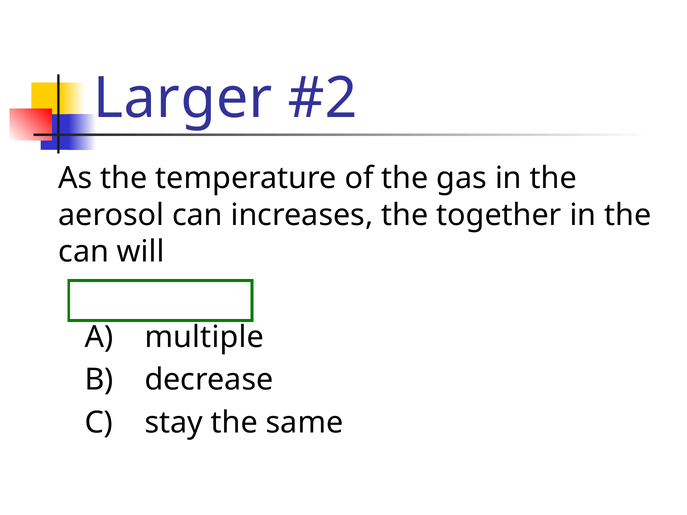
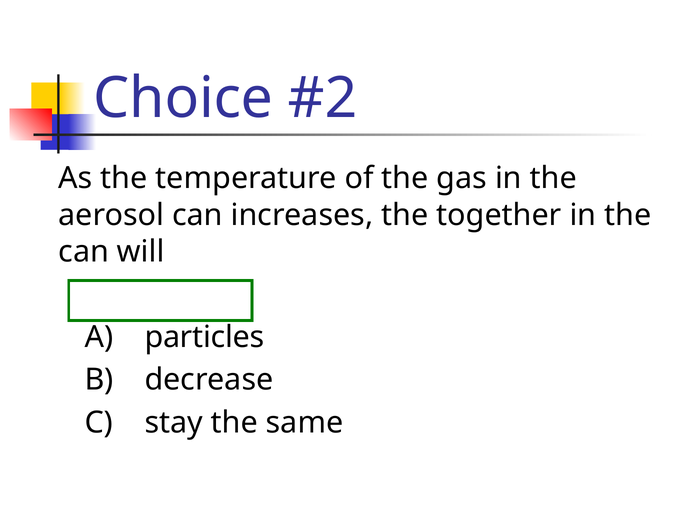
Larger: Larger -> Choice (183, 98)
multiple: multiple -> particles (204, 337)
